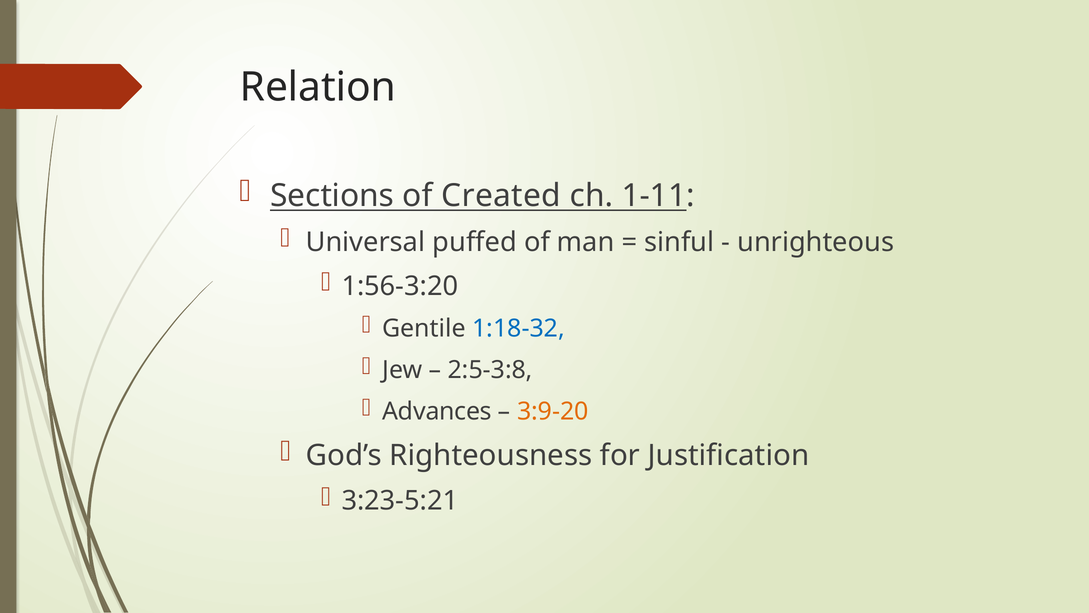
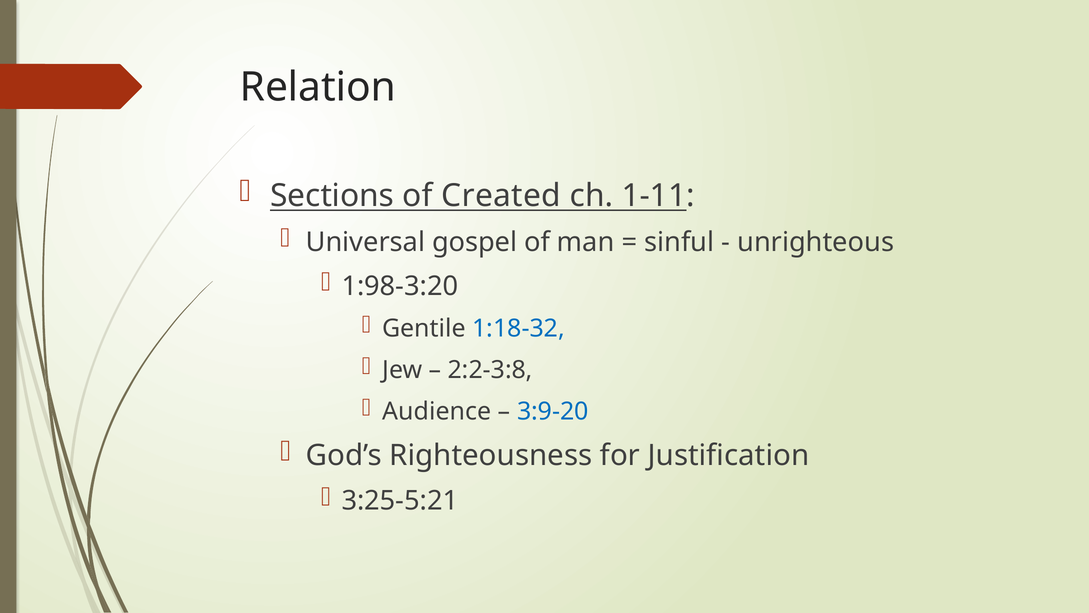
puffed: puffed -> gospel (475, 242)
1:56-3:20: 1:56-3:20 -> 1:98-3:20 (400, 286)
2:5-3:8: 2:5-3:8 -> 2:2-3:8 (490, 370)
Advances: Advances -> Audience (437, 411)
3:9-20 colour: orange -> blue (553, 411)
3:23-5:21: 3:23-5:21 -> 3:25-5:21 (400, 501)
